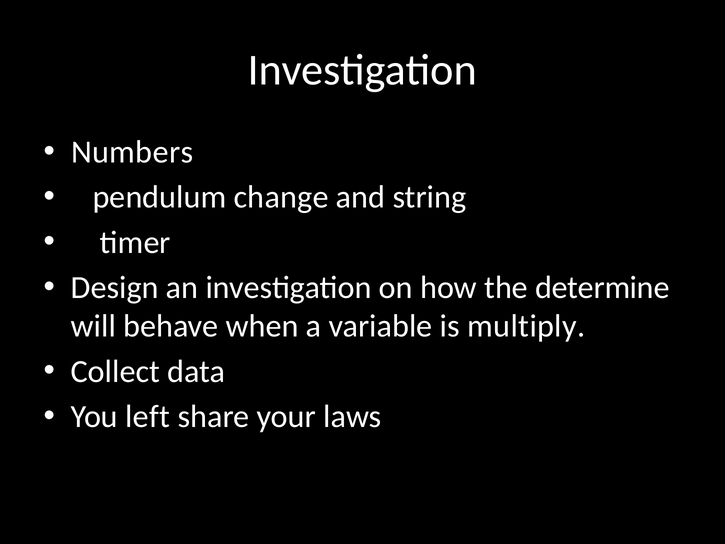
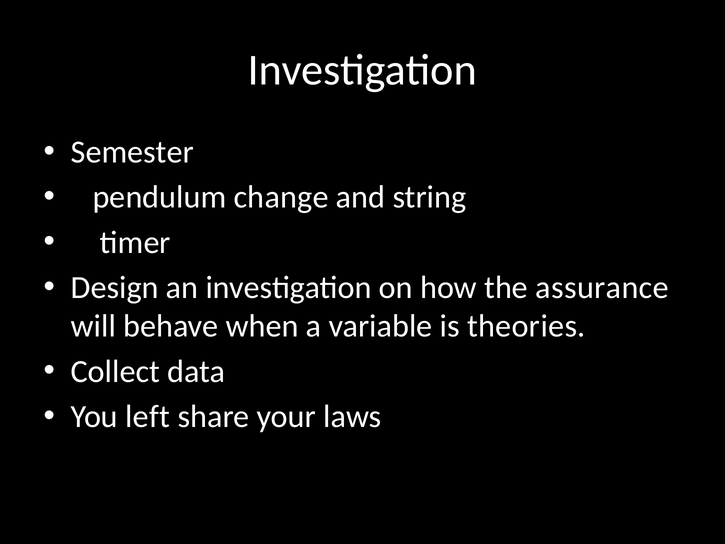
Numbers: Numbers -> Semester (132, 152)
determine: determine -> assurance (602, 287)
multiply: multiply -> theories (526, 326)
